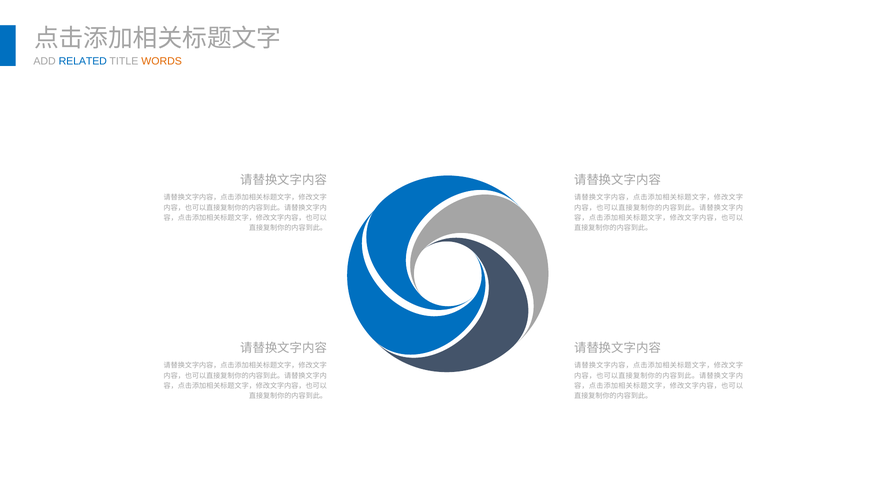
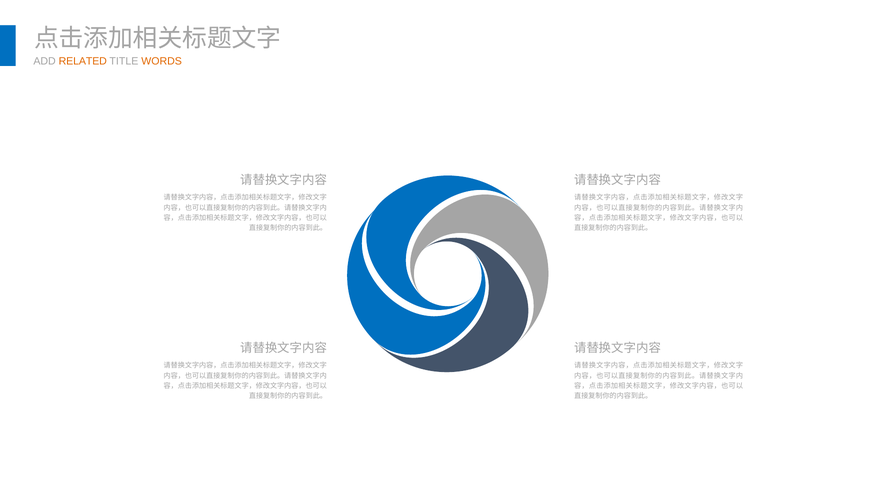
RELATED colour: blue -> orange (83, 61)
